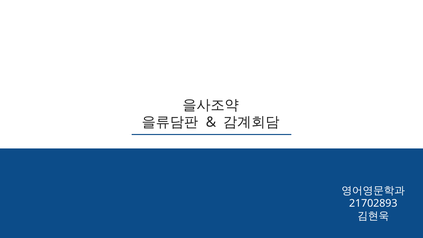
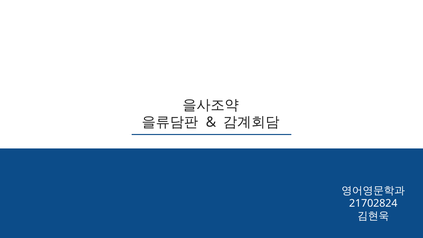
21702893: 21702893 -> 21702824 (373, 203)
